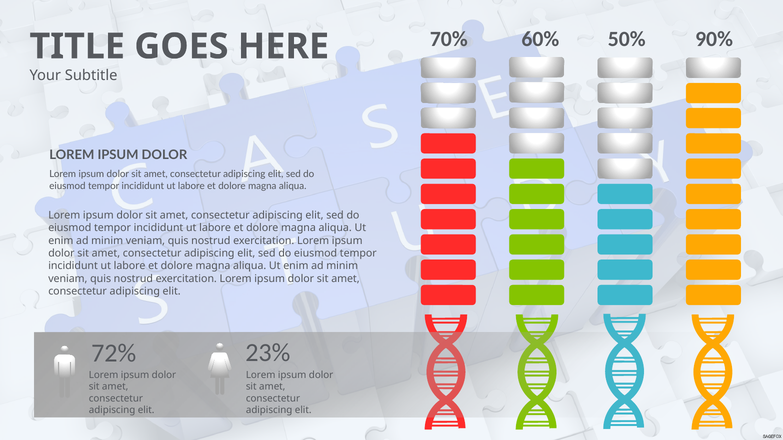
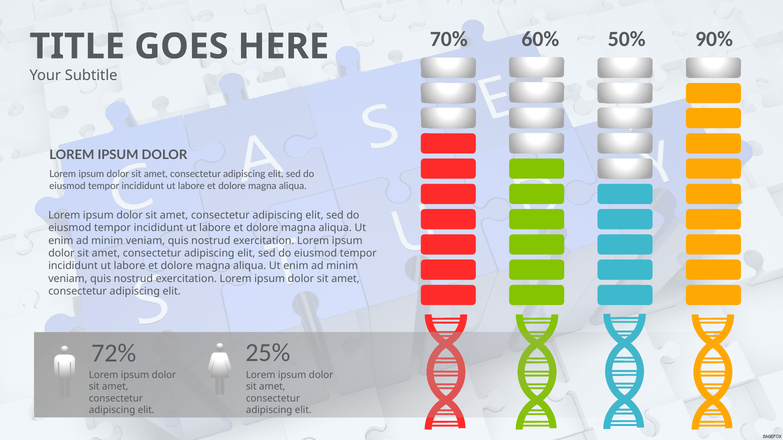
23%: 23% -> 25% (268, 353)
